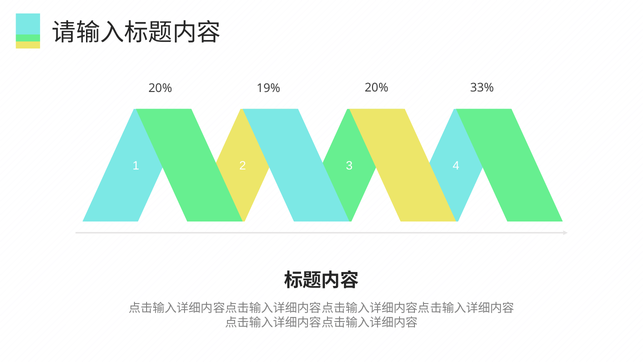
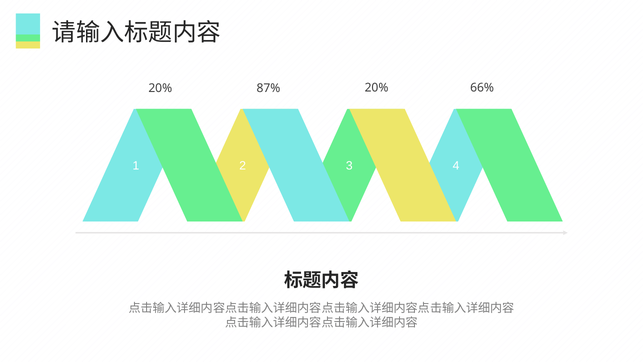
19%: 19% -> 87% (268, 88)
33%: 33% -> 66% (482, 88)
